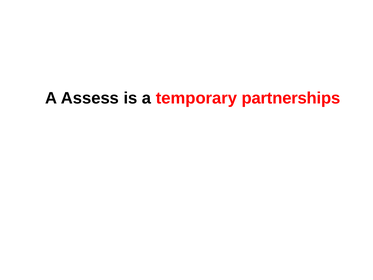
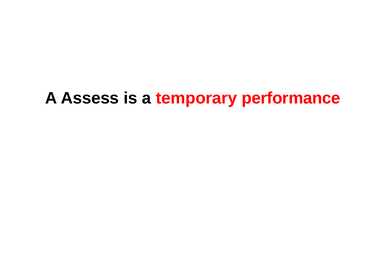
partnerships: partnerships -> performance (291, 98)
